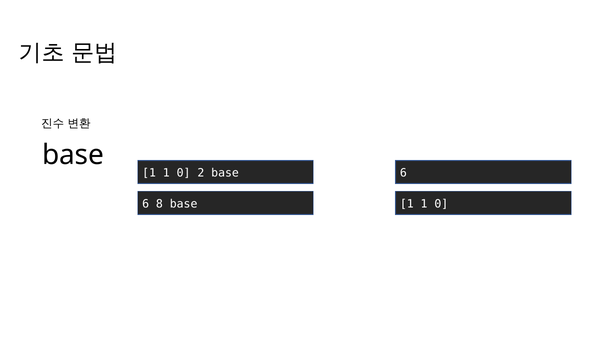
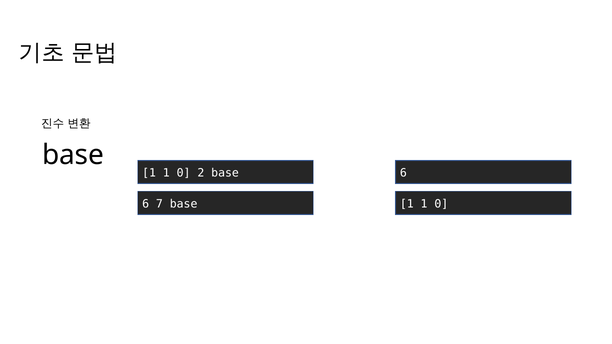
8: 8 -> 7 (159, 204)
